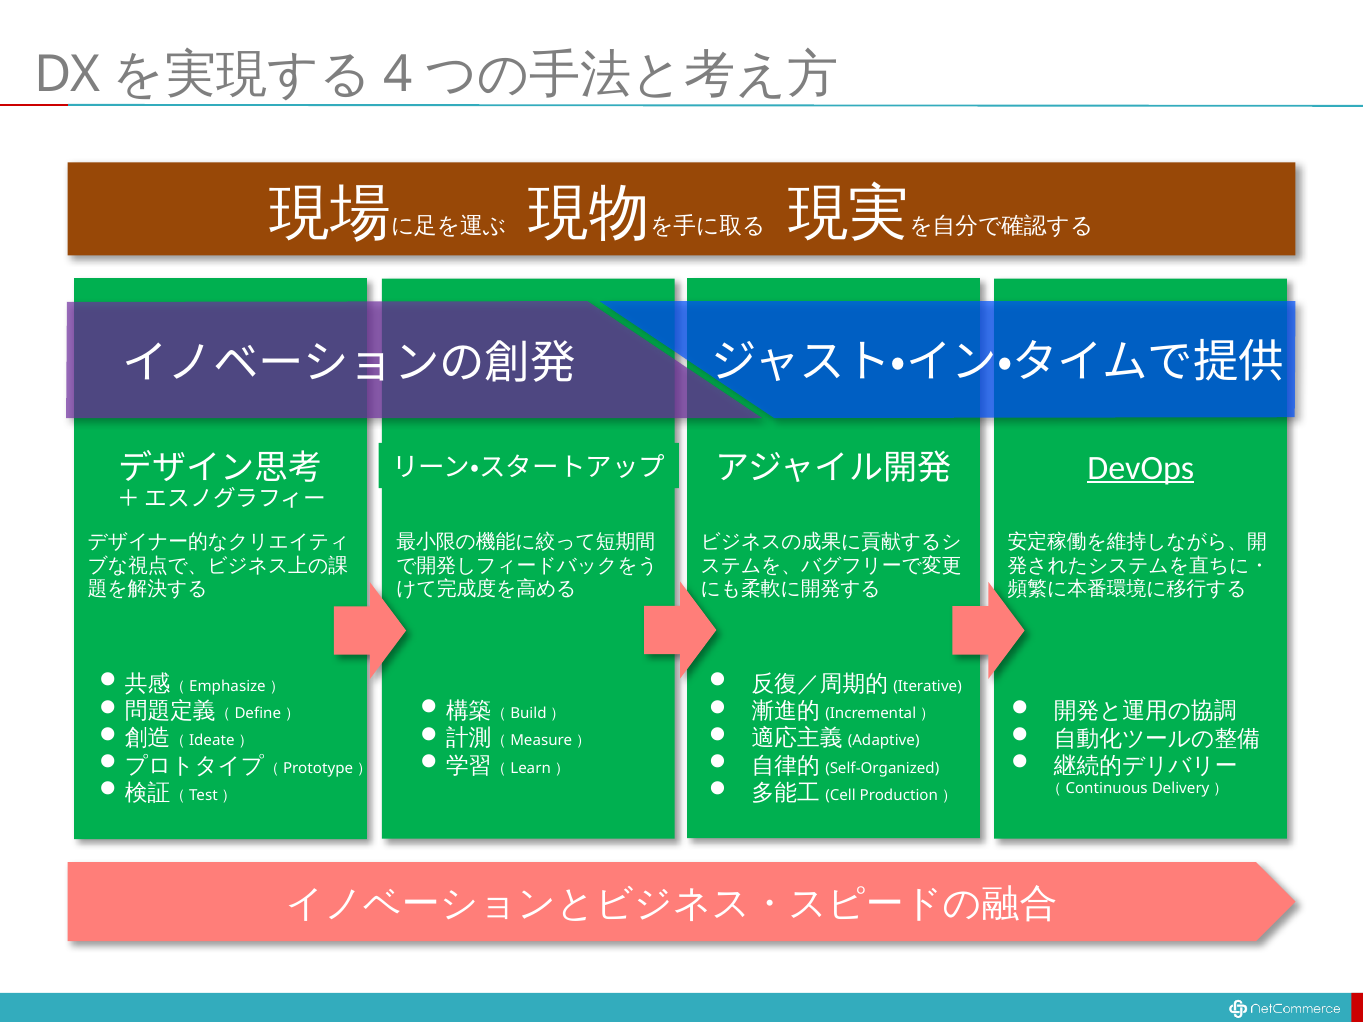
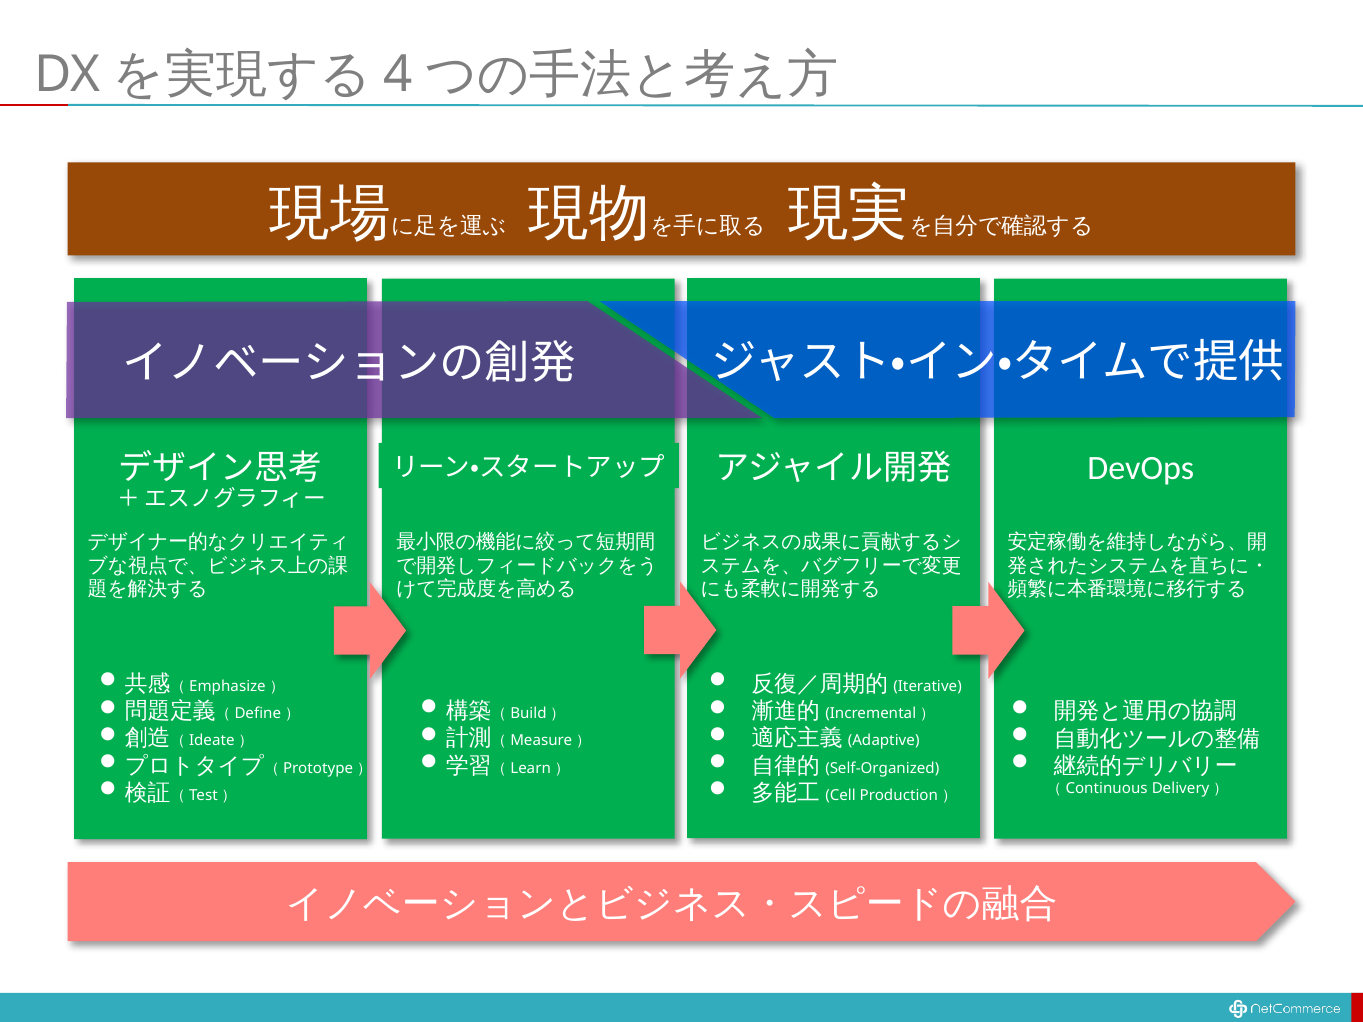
DevOps underline: present -> none (1141, 468)
